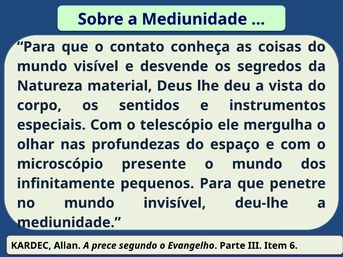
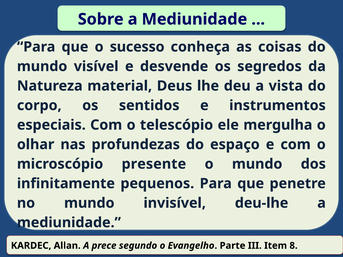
contato: contato -> sucesso (137, 47)
6: 6 -> 8 (294, 246)
